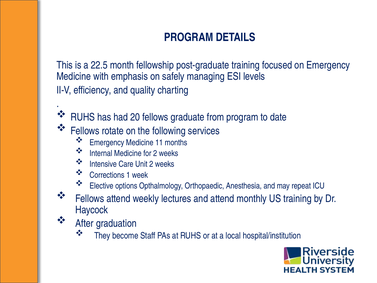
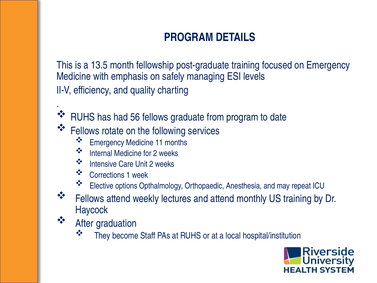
22.5: 22.5 -> 13.5 (99, 65)
20: 20 -> 56 (135, 117)
